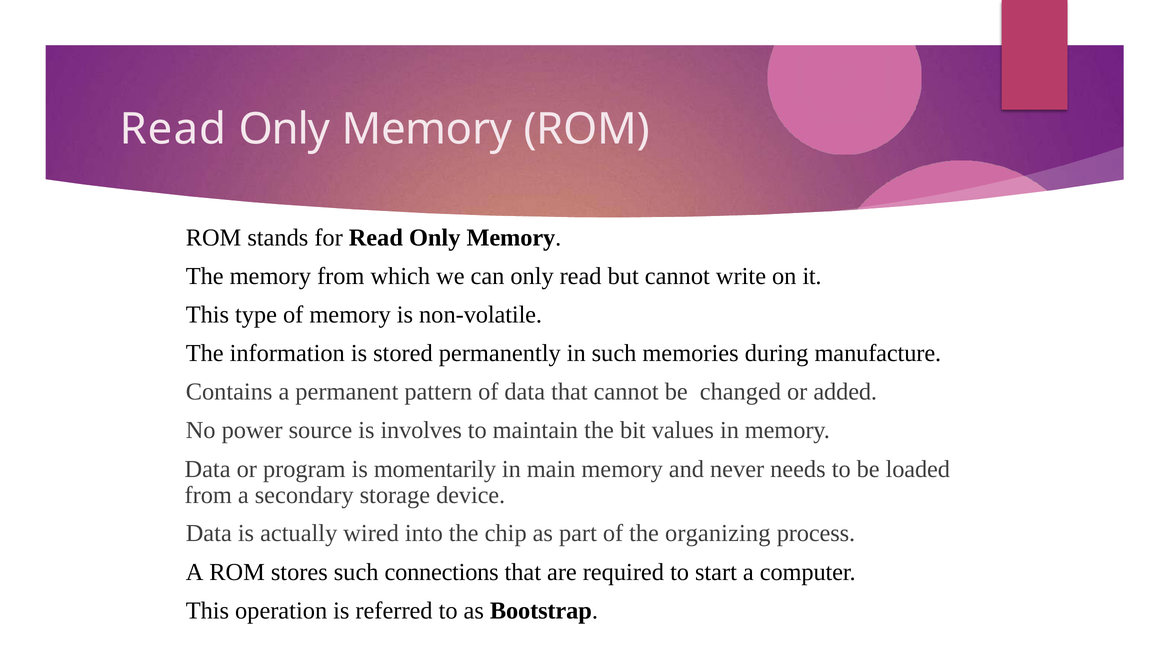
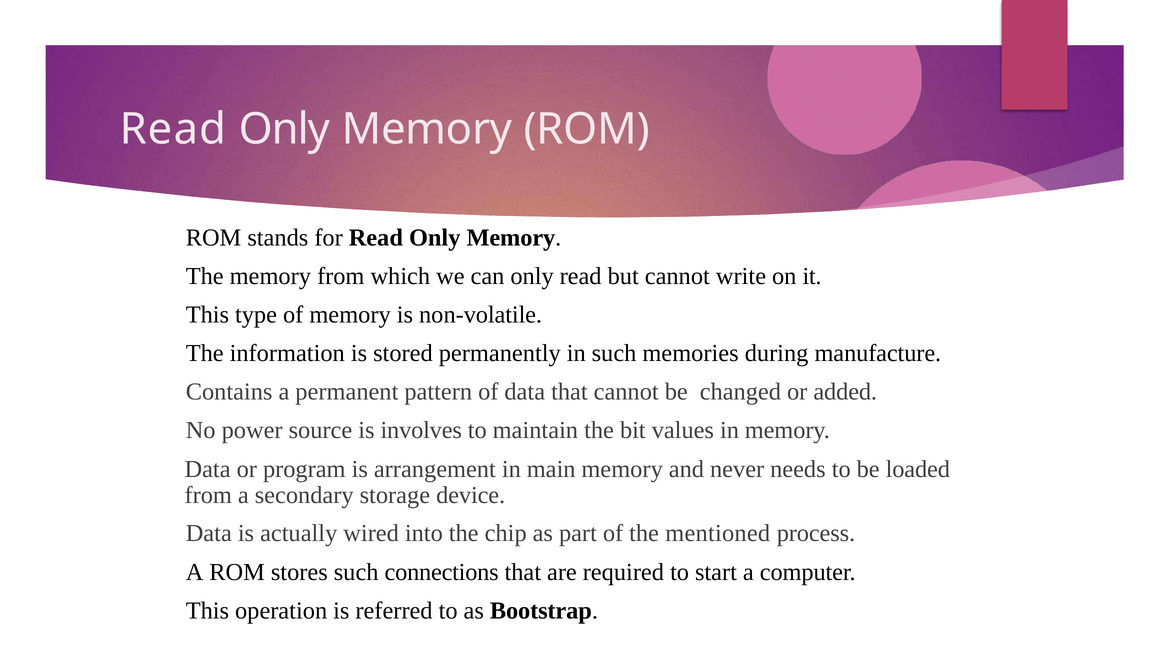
momentarily: momentarily -> arrangement (435, 469)
organizing: organizing -> mentioned (718, 534)
